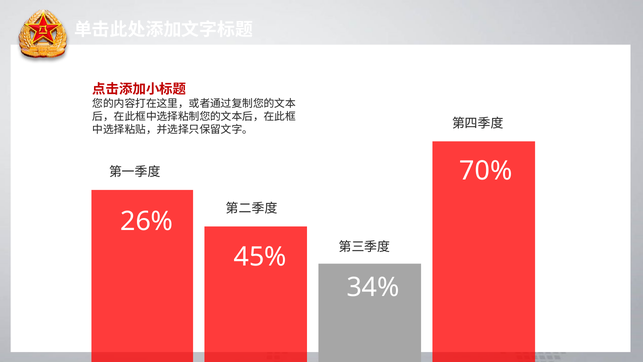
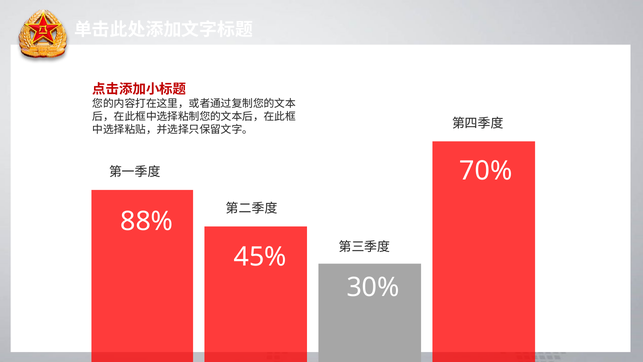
26%: 26% -> 88% (147, 221)
34%: 34% -> 30% (373, 287)
